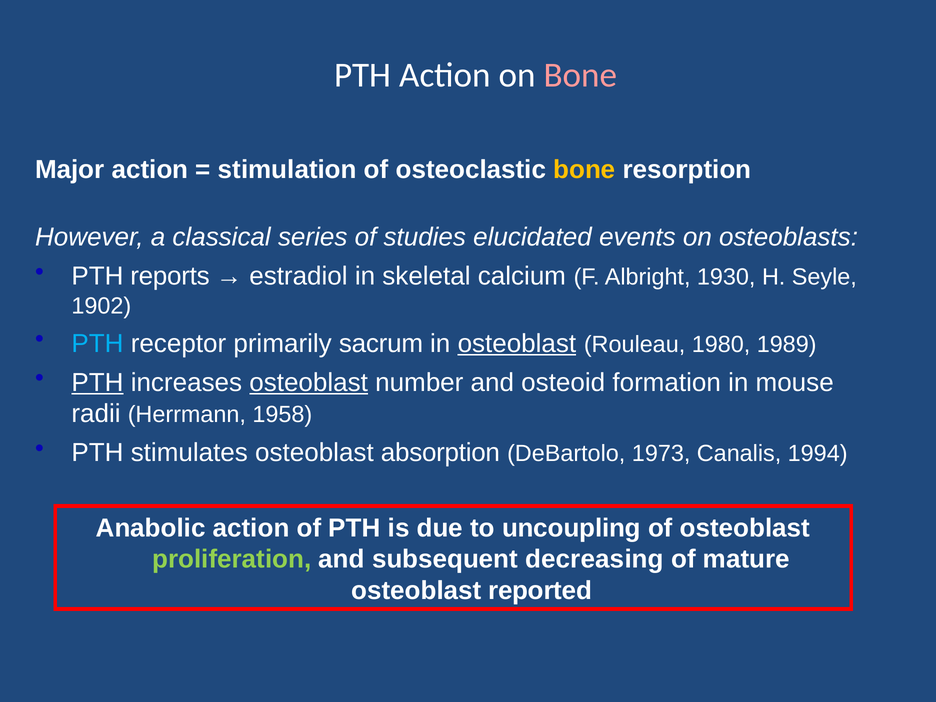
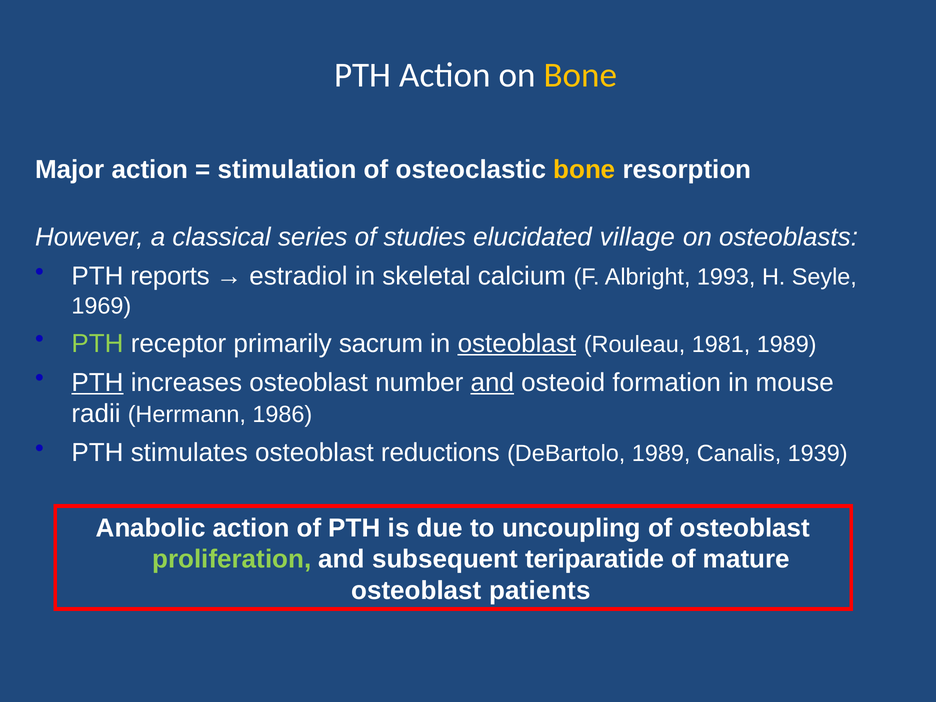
Bone colour: pink -> yellow (580, 75)
events: events -> village (637, 237)
1930: 1930 -> 1993 (726, 277)
1902: 1902 -> 1969 (101, 306)
PTH colour: light blue -> light green (97, 343)
1980: 1980 -> 1981 (721, 344)
osteoblast underline: present -> none (309, 382)
and underline: none -> present (492, 382)
1958: 1958 -> 1986 (282, 415)
absorption: absorption -> reductions (440, 453)
DeBartolo 1973: 1973 -> 1989 (661, 454)
1994: 1994 -> 1939 (818, 454)
decreasing: decreasing -> teriparatide (595, 559)
reported: reported -> patients (540, 590)
